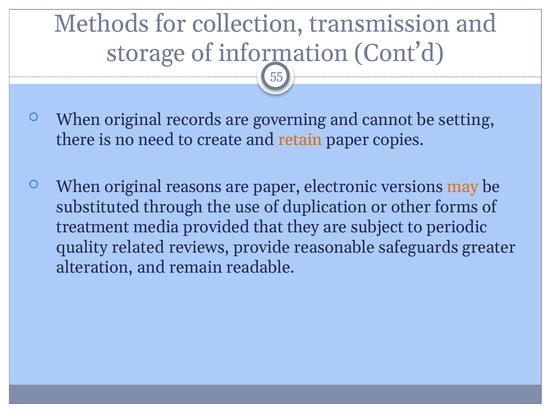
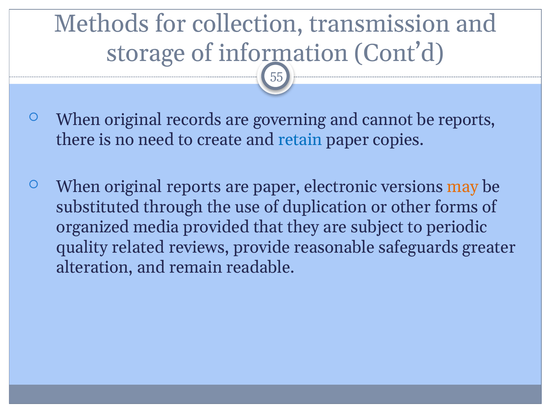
be setting: setting -> reports (467, 120)
retain colour: orange -> blue (300, 140)
original reasons: reasons -> reports (194, 187)
treatment: treatment -> organized (93, 227)
